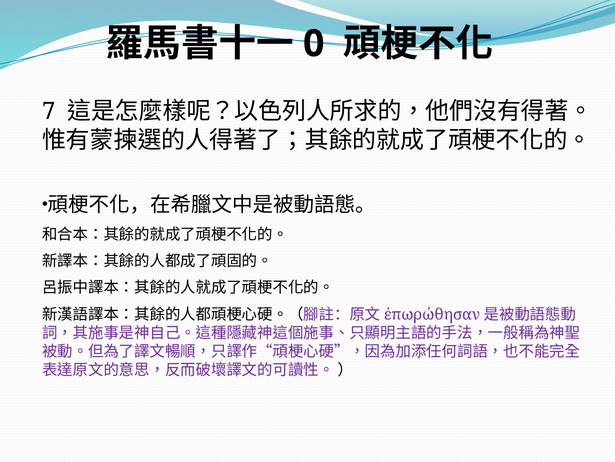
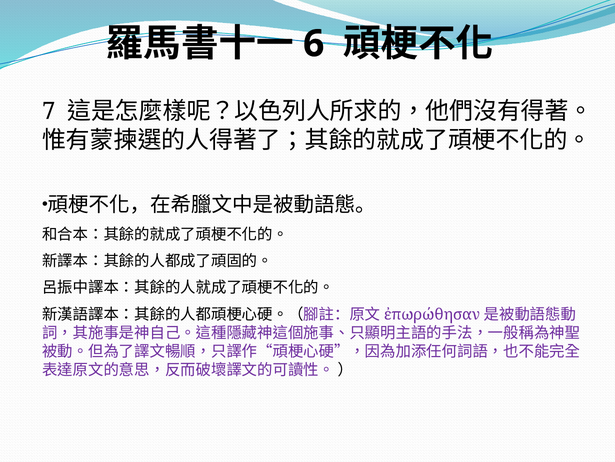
0: 0 -> 6 (314, 44)
